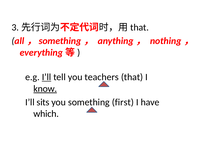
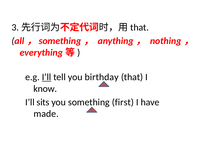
teachers: teachers -> birthday (102, 77)
know underline: present -> none (45, 89)
which: which -> made (46, 114)
